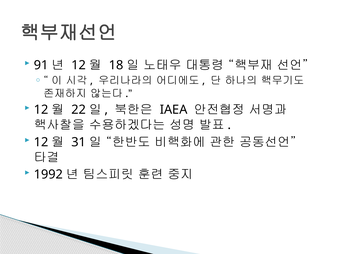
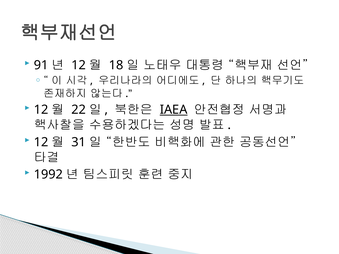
IAEA underline: none -> present (174, 110)
